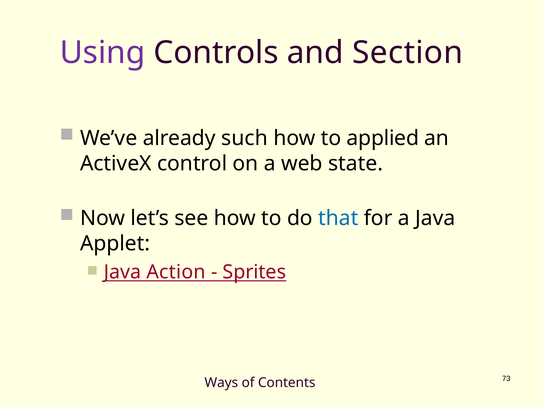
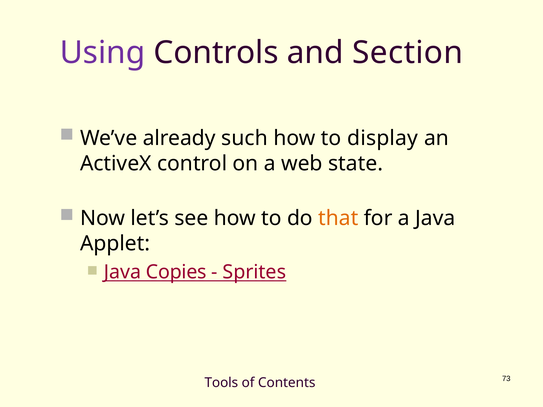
applied: applied -> display (383, 138)
that colour: blue -> orange (338, 218)
Action: Action -> Copies (176, 272)
Ways: Ways -> Tools (221, 383)
